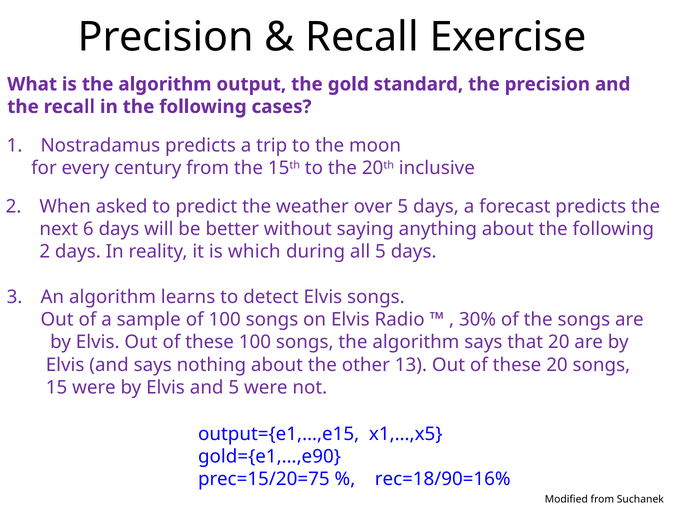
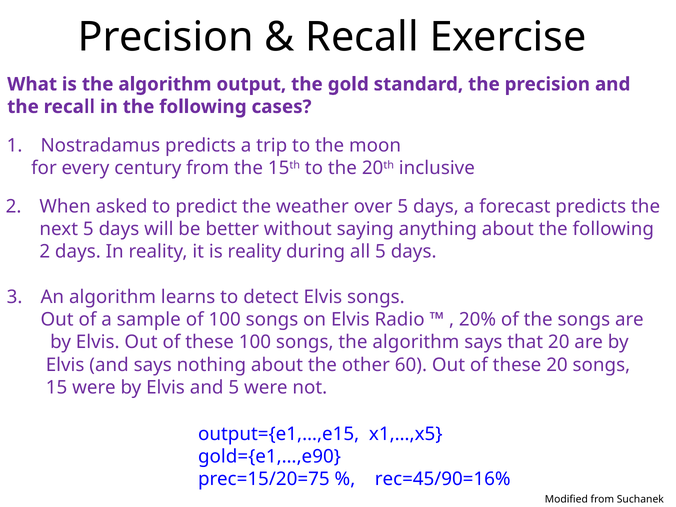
next 6: 6 -> 5 (88, 229)
is which: which -> reality (254, 251)
30%: 30% -> 20% (477, 320)
13: 13 -> 60 (411, 365)
rec=18/90=16%: rec=18/90=16% -> rec=45/90=16% (443, 479)
